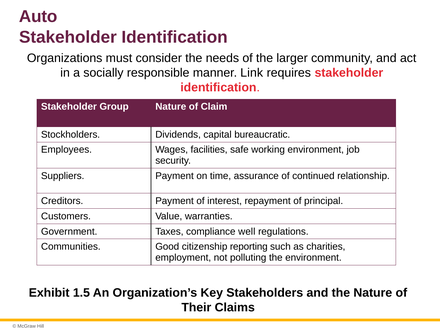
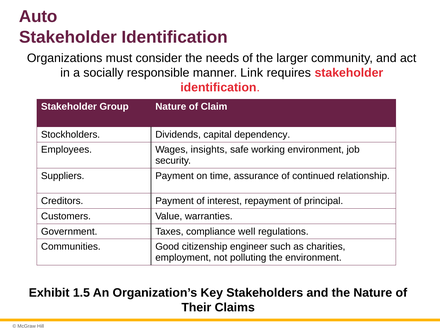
bureaucratic: bureaucratic -> dependency (262, 135)
facilities: facilities -> insights (209, 150)
reporting: reporting -> engineer (249, 247)
